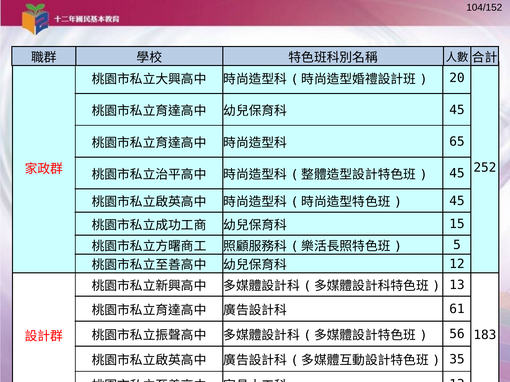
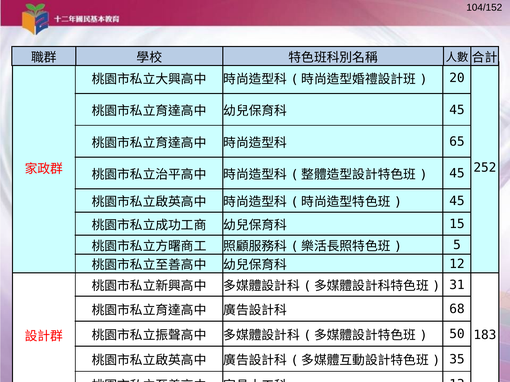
13: 13 -> 31 (457, 285)
61: 61 -> 68 (457, 309)
56: 56 -> 50 (457, 335)
